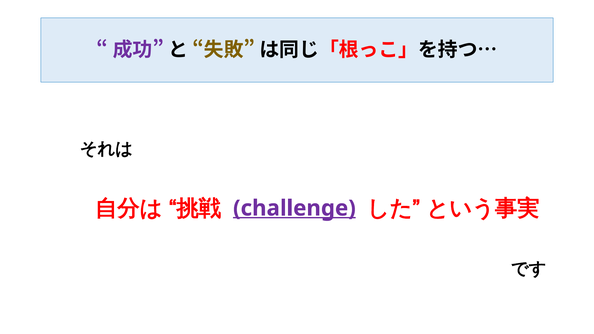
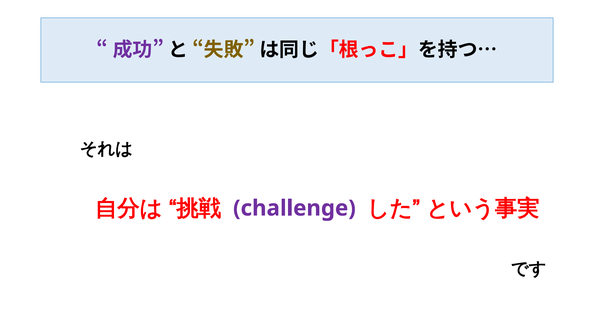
challenge underline: present -> none (294, 208)
